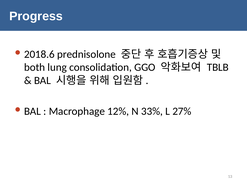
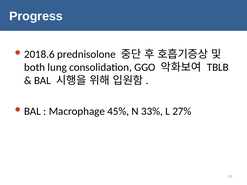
12%: 12% -> 45% (118, 111)
